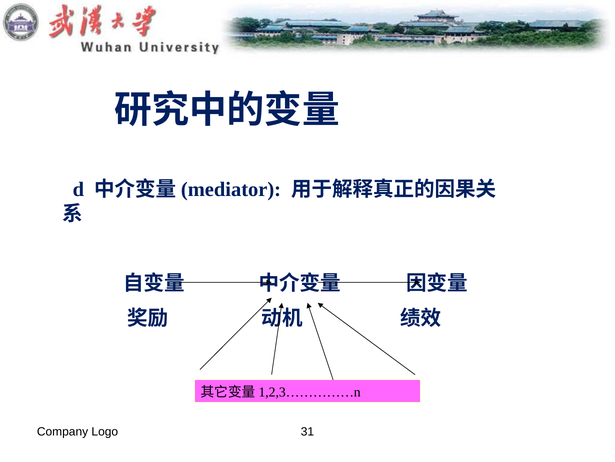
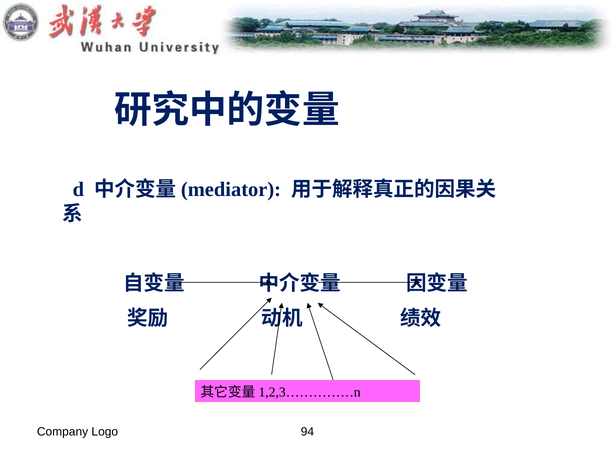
31: 31 -> 94 (307, 431)
